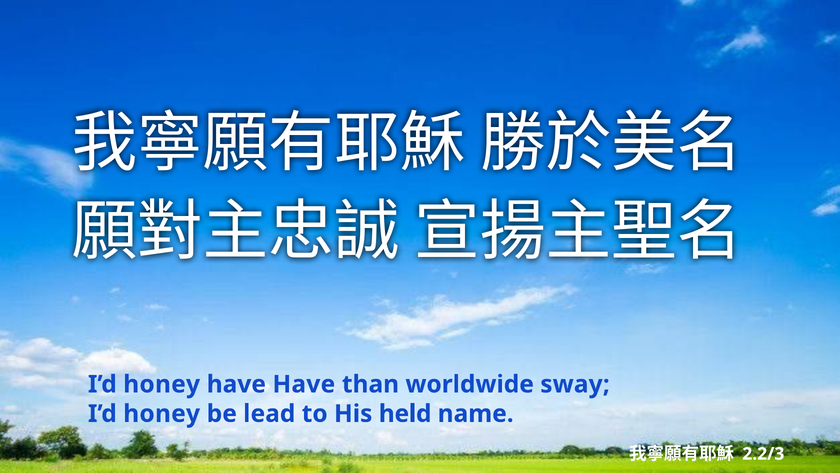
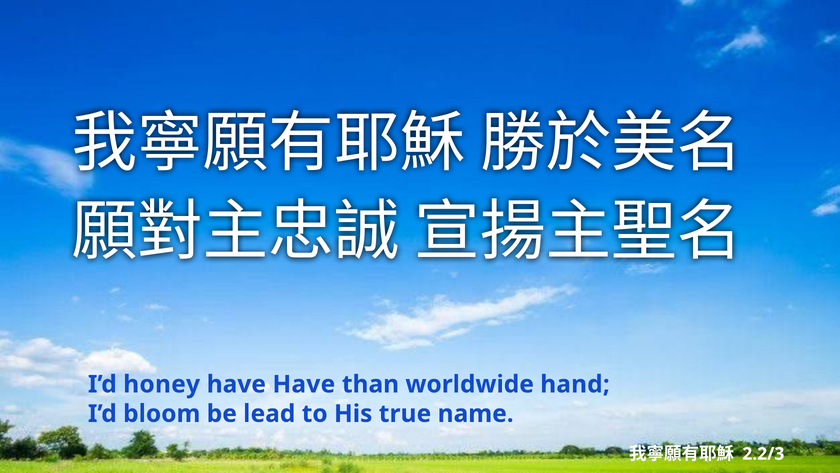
sway: sway -> hand (575, 384)
honey: honey -> bloom (162, 413)
held: held -> true (405, 413)
